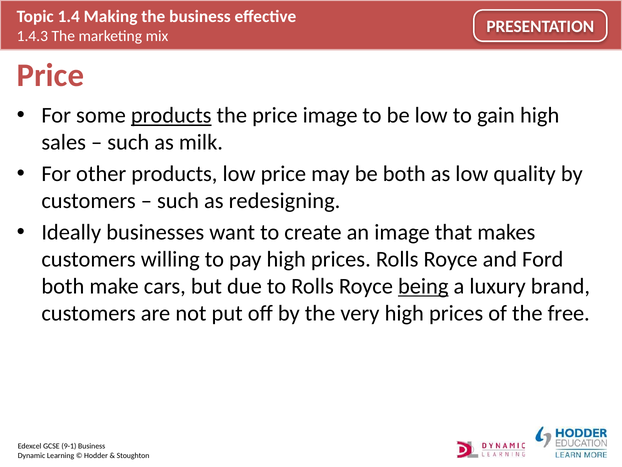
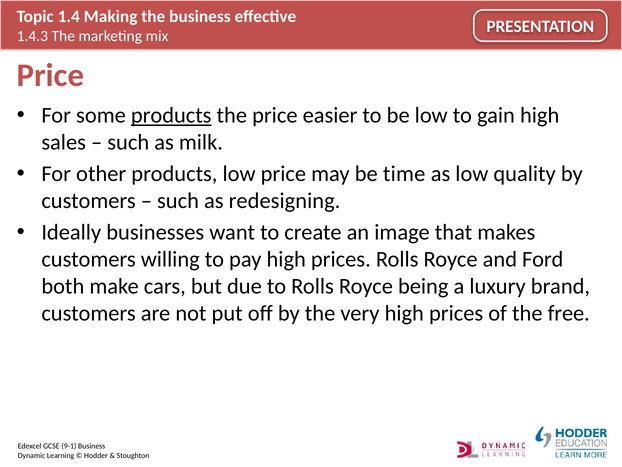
price image: image -> easier (330, 115)
be both: both -> time (404, 174)
being underline: present -> none (423, 286)
